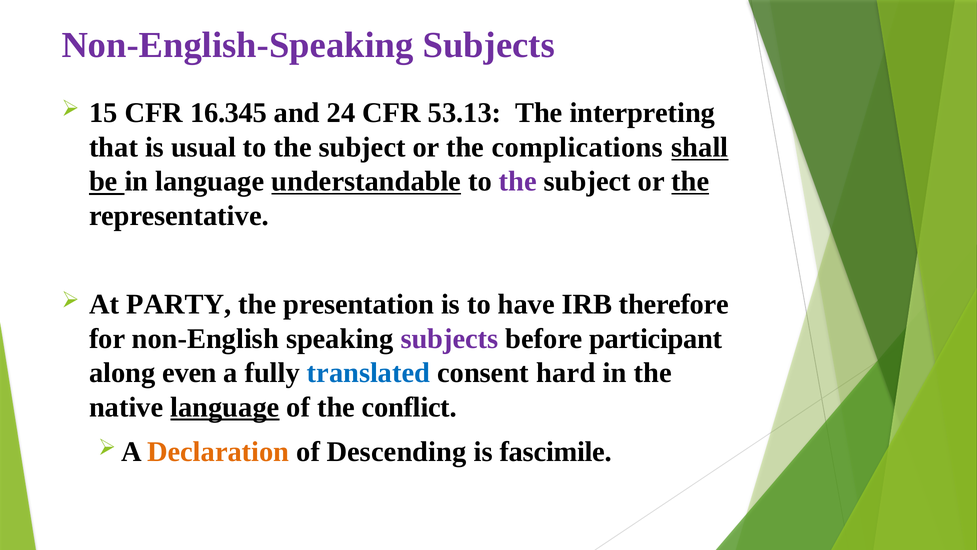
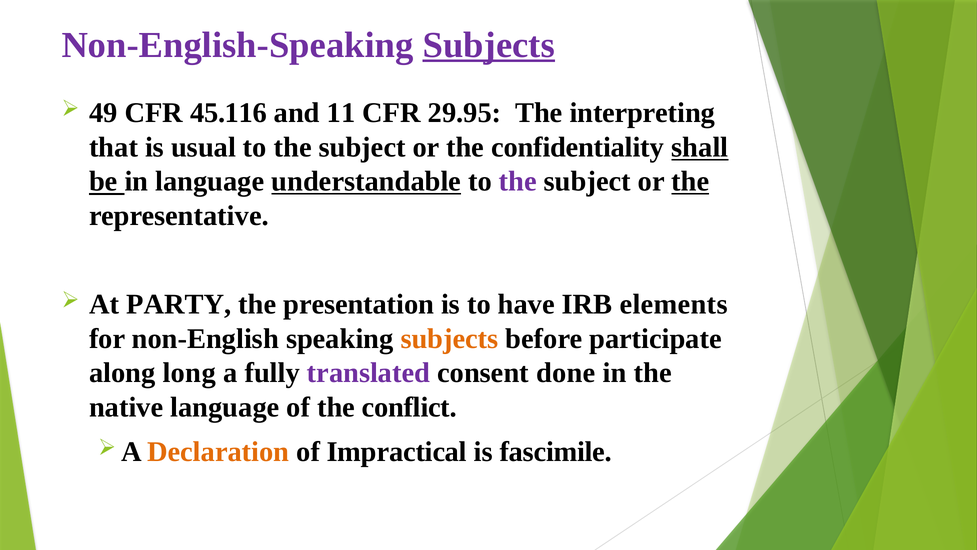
Subjects underline: none -> present (489, 45)
15: 15 -> 49 (103, 113)
16.345: 16.345 -> 45.116 (229, 113)
24: 24 -> 11 (341, 113)
53.13: 53.13 -> 29.95 (465, 113)
complications: complications -> confidentiality (578, 147)
therefore: therefore -> elements (674, 304)
subjects colour: purple -> orange (449, 339)
participant: participant -> participate (656, 339)
even: even -> long (189, 373)
translated colour: blue -> purple (369, 373)
hard: hard -> done (566, 373)
language underline: present -> none (225, 407)
Descending: Descending -> Impractical (397, 451)
